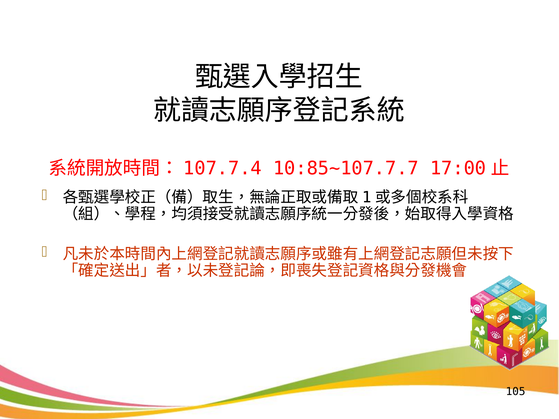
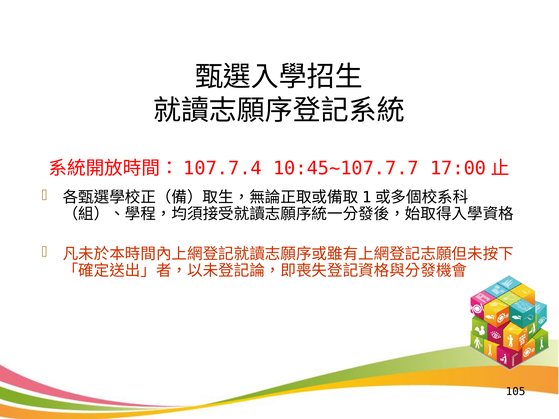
10:85~107.7.7: 10:85~107.7.7 -> 10:45~107.7.7 (346, 168)
